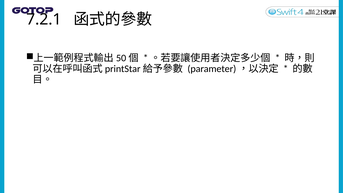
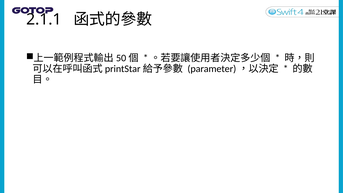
7.2.1: 7.2.1 -> 2.1.1 (44, 19)
